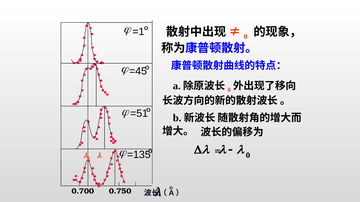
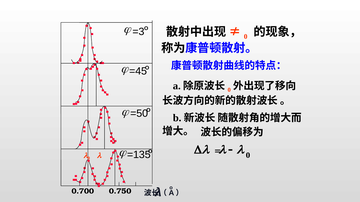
=1: =1 -> =3 (138, 32)
=51: =51 -> =50 (139, 114)
